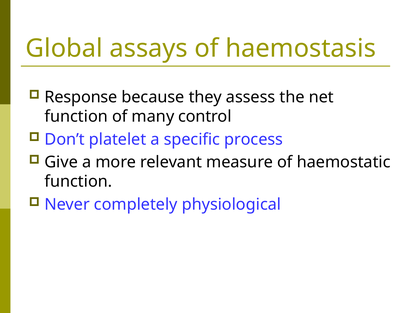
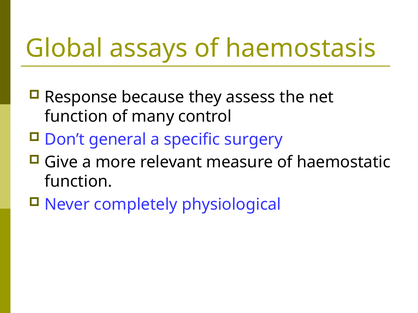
platelet: platelet -> general (118, 140)
process: process -> surgery (254, 140)
